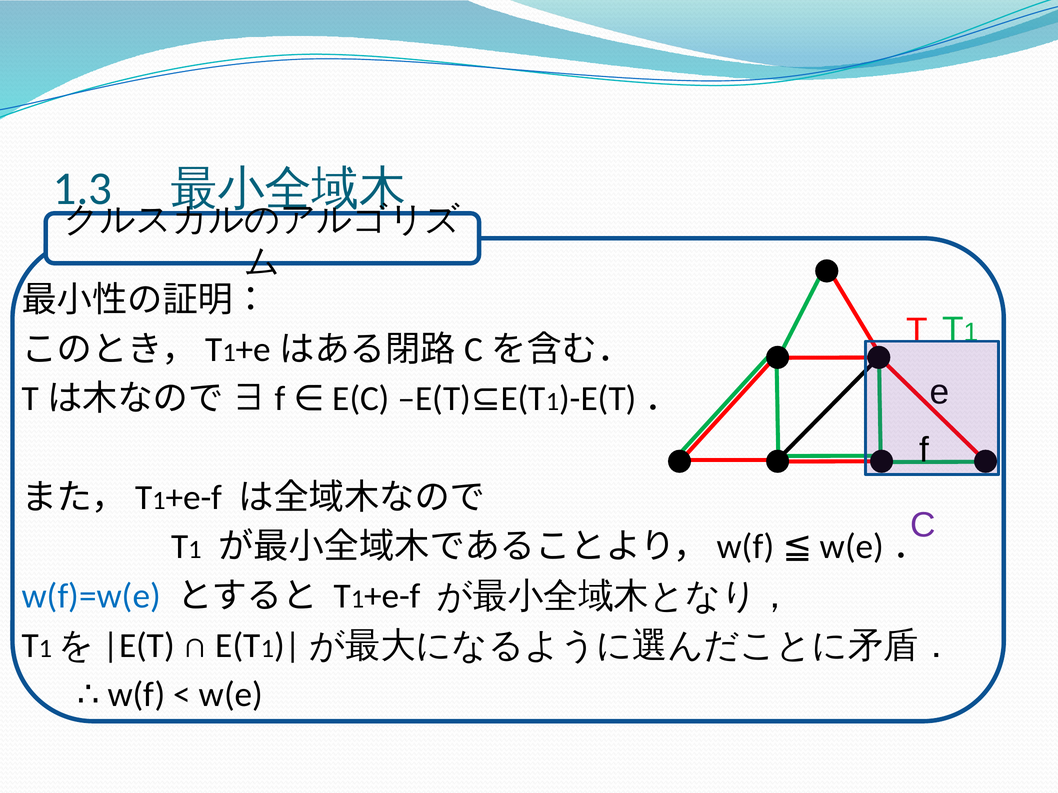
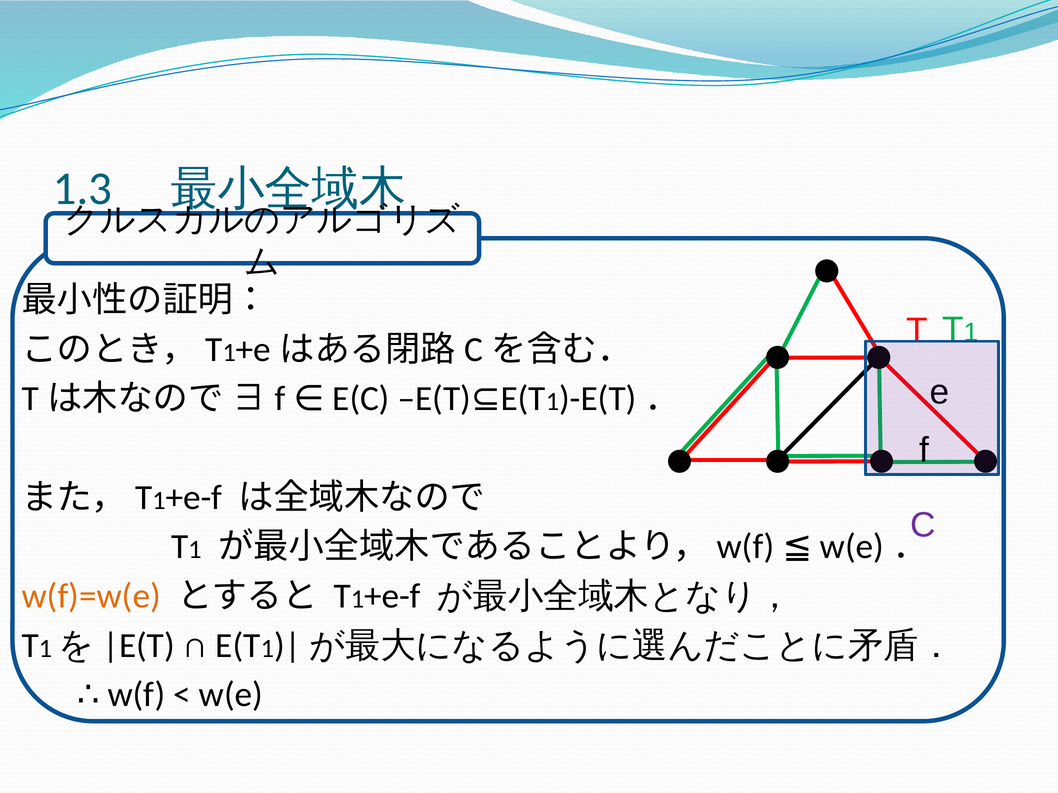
w(f)=w(e colour: blue -> orange (91, 596)
